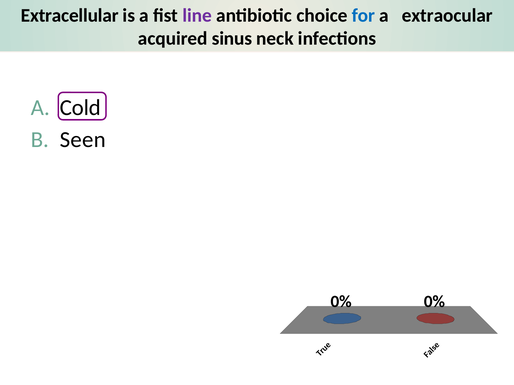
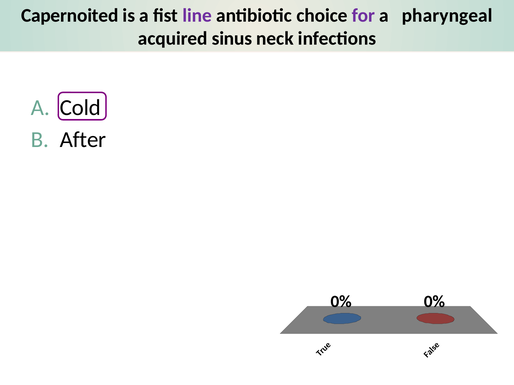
Extracellular: Extracellular -> Capernoited (70, 15)
for colour: blue -> purple (363, 15)
extraocular: extraocular -> pharyngeal (447, 15)
Seen: Seen -> After (83, 140)
